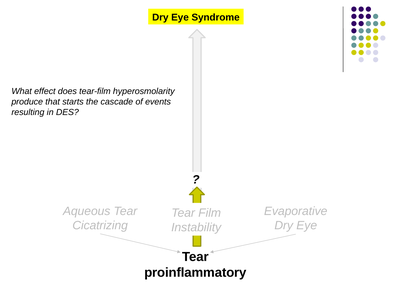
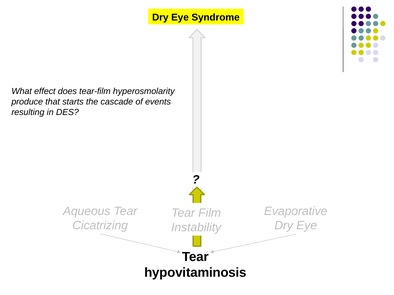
proinflammatory: proinflammatory -> hypovitaminosis (195, 273)
